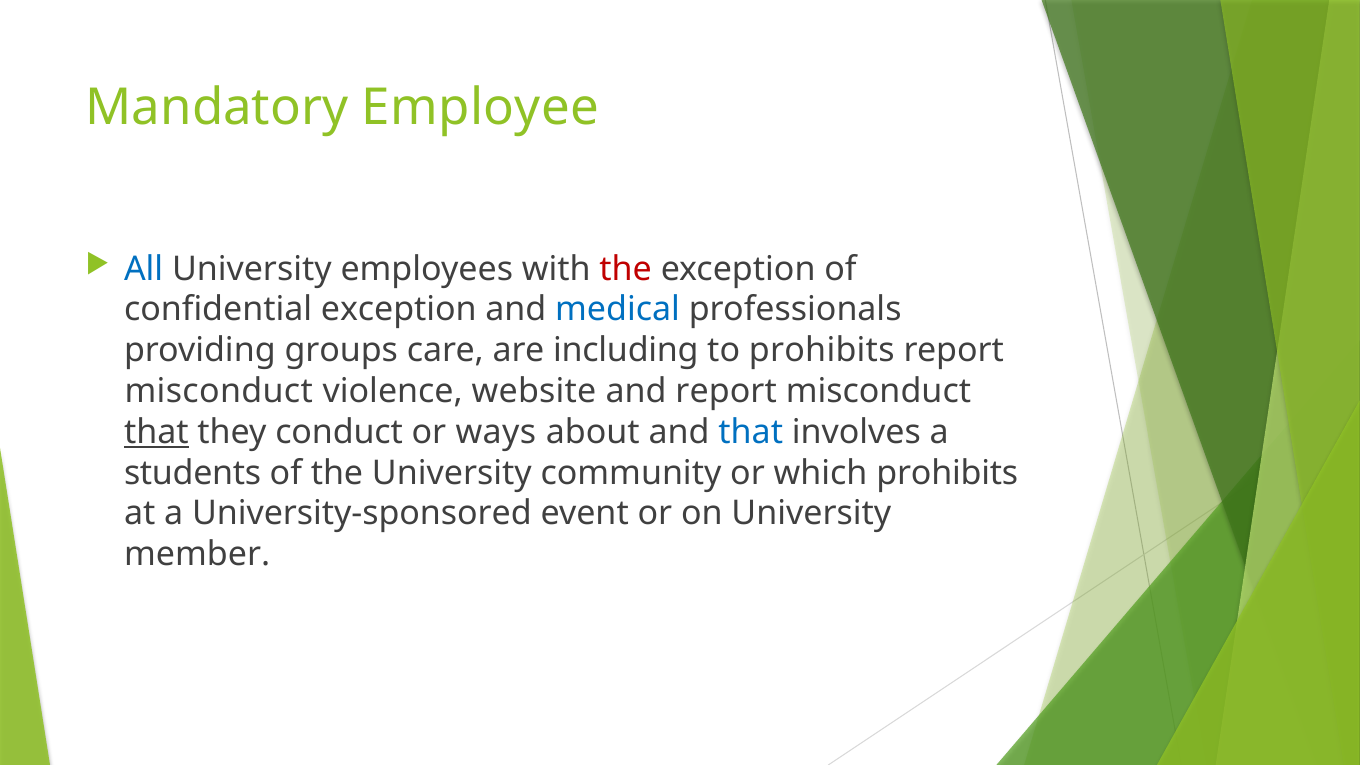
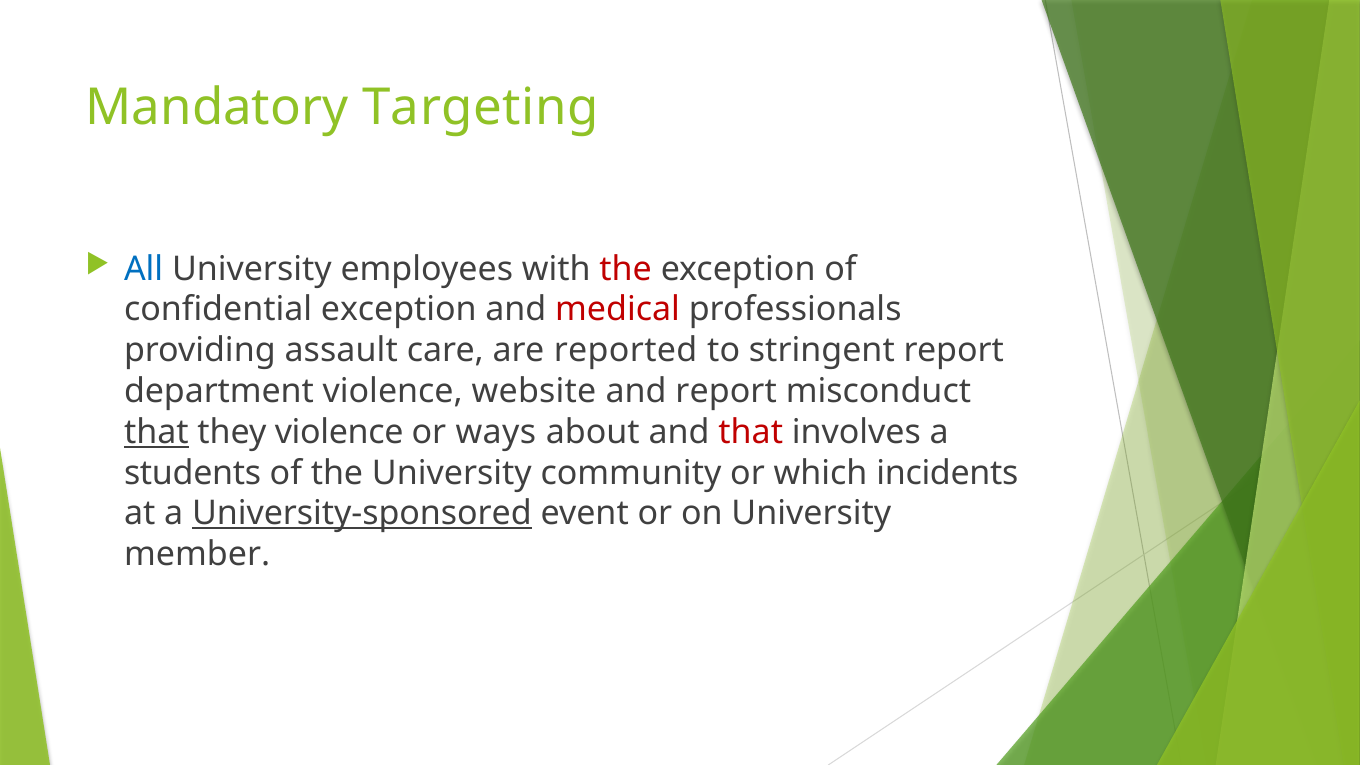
Employee: Employee -> Targeting (480, 107)
medical colour: blue -> red (618, 310)
groups: groups -> assault (341, 351)
including: including -> reported (626, 351)
to prohibits: prohibits -> stringent (822, 351)
misconduct: misconduct -> department (219, 391)
they conduct: conduct -> violence (339, 432)
that colour: blue -> red (751, 432)
which prohibits: prohibits -> incidents (947, 473)
University-sponsored underline: none -> present (362, 514)
